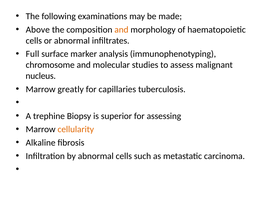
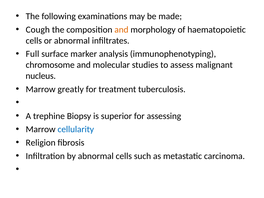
Above: Above -> Cough (38, 30)
capillaries: capillaries -> treatment (117, 89)
cellularity colour: orange -> blue (76, 129)
Alkaline: Alkaline -> Religion (41, 143)
